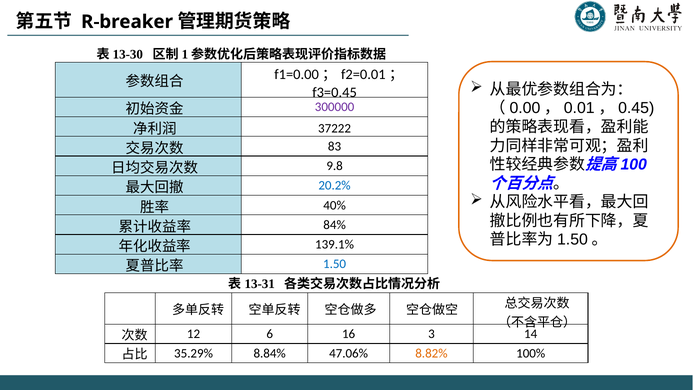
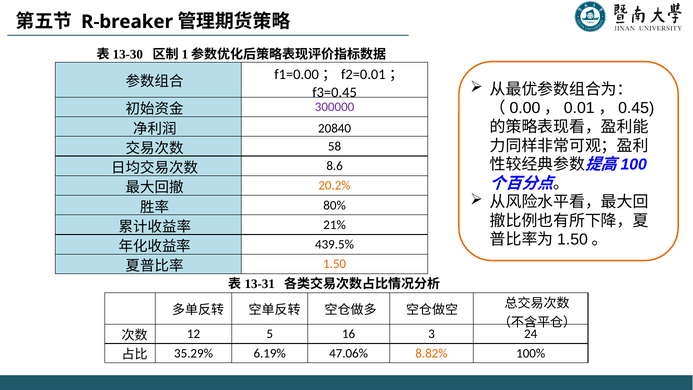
37222: 37222 -> 20840 (335, 129)
83: 83 -> 58 (335, 146)
9.8: 9.8 -> 8.6 (335, 166)
20.2% colour: blue -> orange (335, 186)
40%: 40% -> 80% (335, 205)
84%: 84% -> 21% (335, 225)
139.1%: 139.1% -> 439.5% (335, 245)
1.50 colour: blue -> orange (335, 264)
6: 6 -> 5 (270, 334)
14: 14 -> 24 (531, 334)
8.84%: 8.84% -> 6.19% (270, 353)
